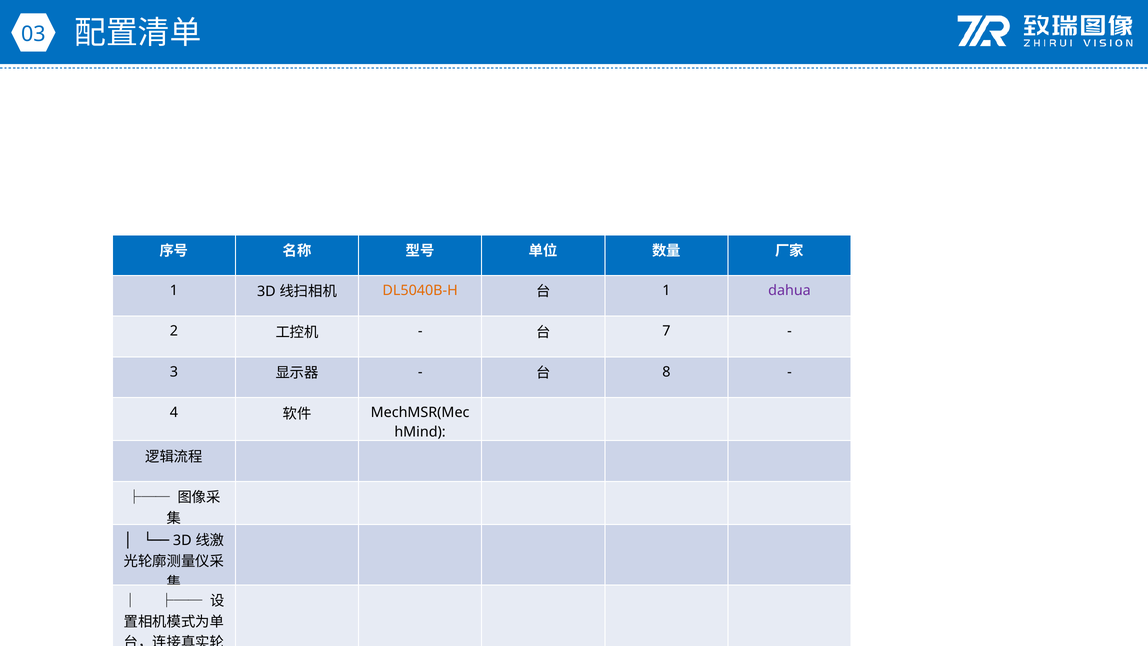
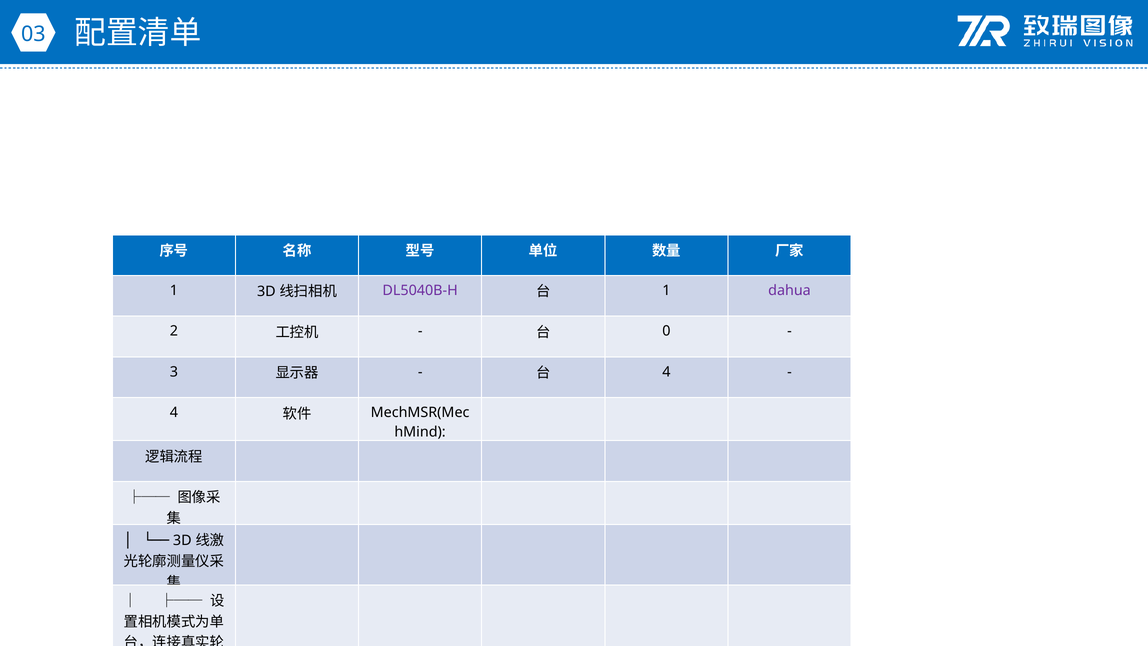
DL5040B-H colour: orange -> purple (420, 290)
7: 7 -> 0 (666, 331)
8: 8 -> 4 (666, 372)
